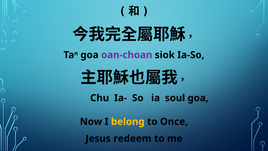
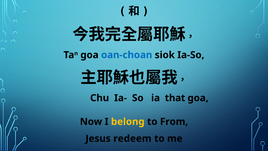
oan-choan colour: purple -> blue (127, 55)
soul: soul -> that (175, 98)
Once: Once -> From (174, 121)
